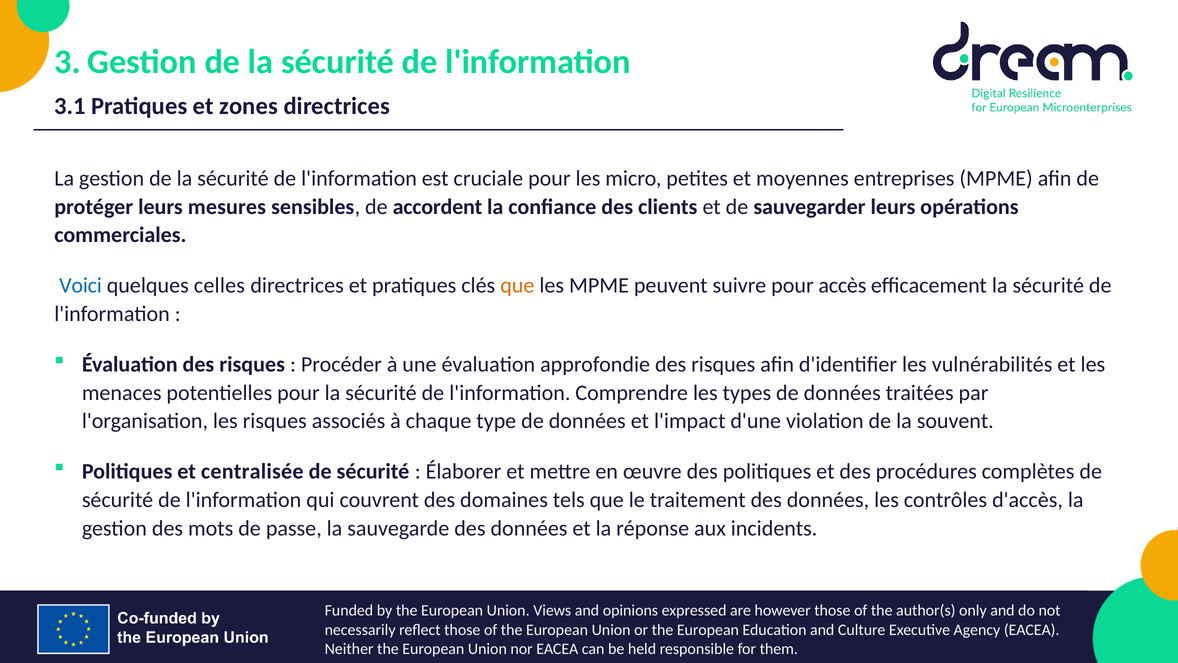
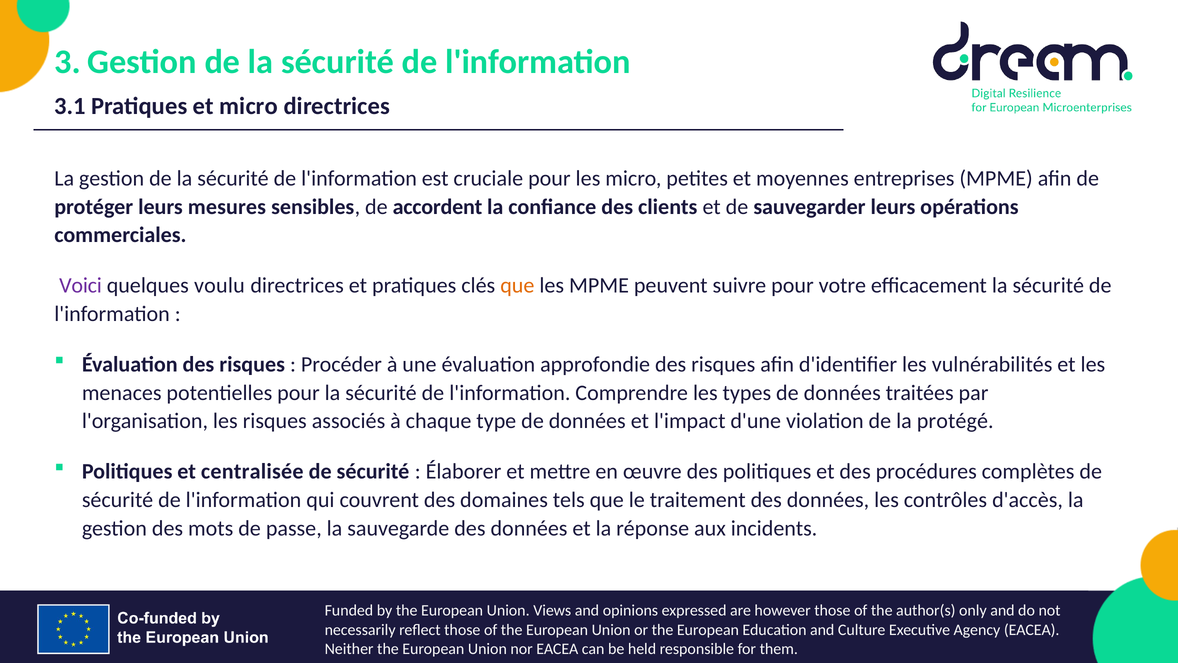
et zones: zones -> micro (249, 106)
Voici colour: blue -> purple (81, 285)
celles: celles -> voulu (219, 285)
accès: accès -> votre (842, 285)
souvent: souvent -> protégé (955, 421)
